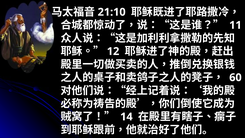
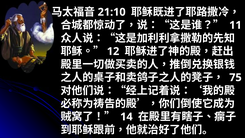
60: 60 -> 75 (235, 77)
